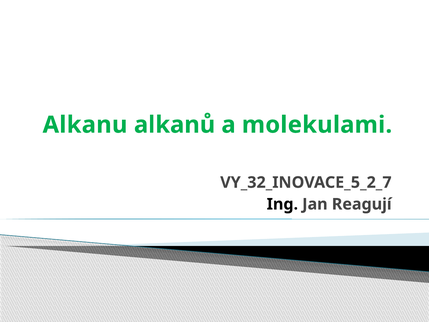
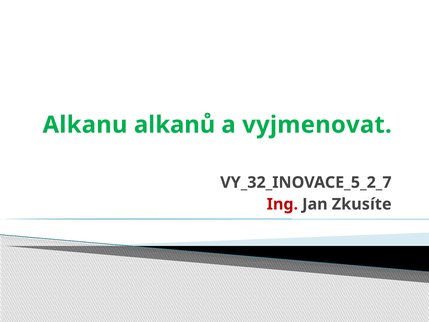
molekulami: molekulami -> vyjmenovat (317, 125)
Ing colour: black -> red (282, 204)
Reagují: Reagují -> Zkusíte (362, 204)
